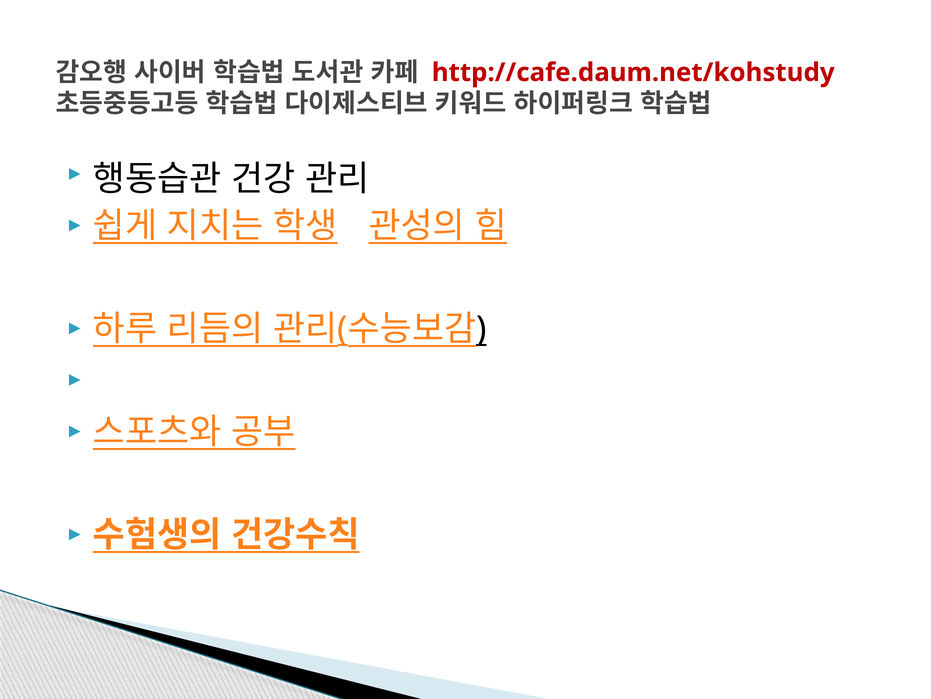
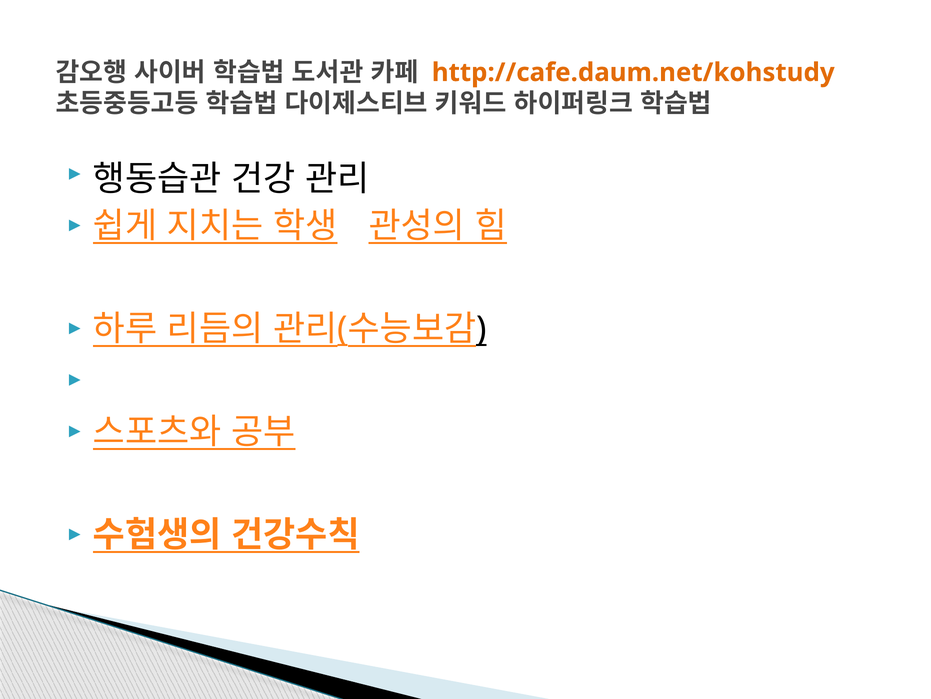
http://cafe.daum.net/kohstudy colour: red -> orange (633, 72)
